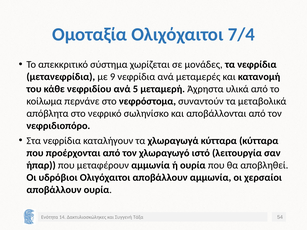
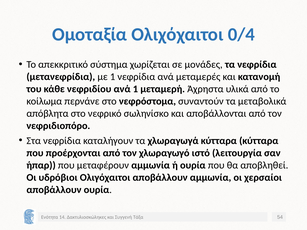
7/4: 7/4 -> 0/4 (241, 34)
με 9: 9 -> 1 (113, 77)
ανά 5: 5 -> 1 (135, 89)
